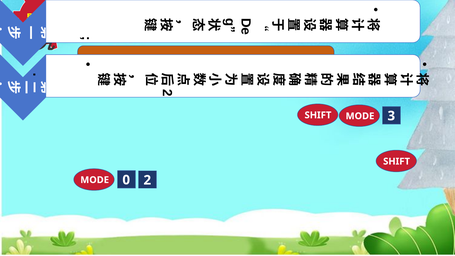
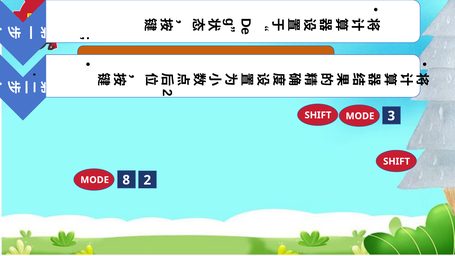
0: 0 -> 8 (126, 180)
